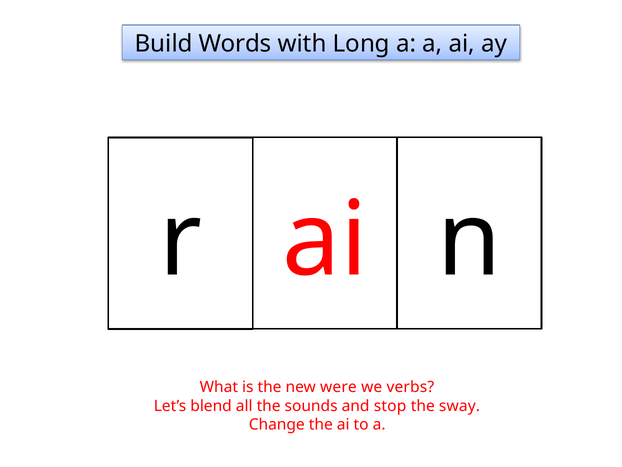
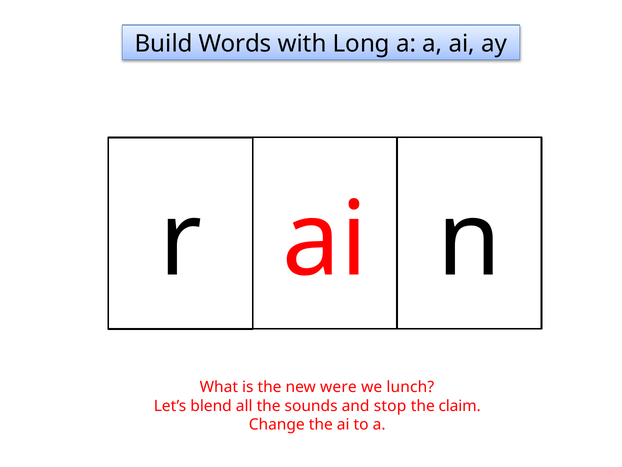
verbs: verbs -> lunch (410, 387)
sway: sway -> claim (460, 405)
